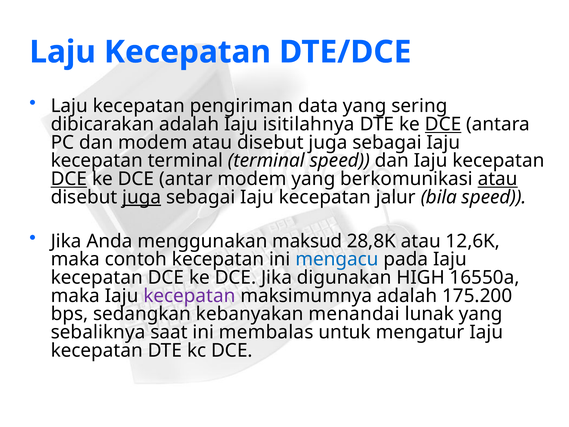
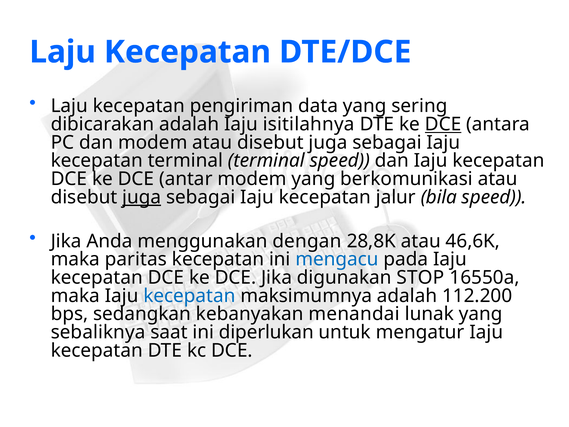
DCE underline: present -> none (69, 179)
atau underline: present -> none (498, 179)
maksud: maksud -> dengan (307, 241)
12,6K: 12,6K -> 46,6K (473, 241)
contoh: contoh -> paritas (136, 259)
HIGH: HIGH -> STOP (421, 277)
kecepatan colour: purple -> blue (189, 296)
175.200: 175.200 -> 112.200 (477, 296)
membalas: membalas -> diperlukan (266, 332)
